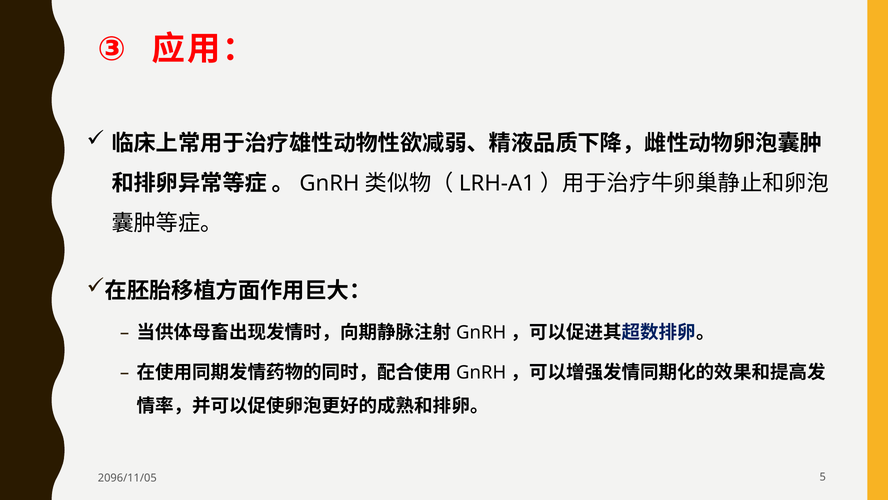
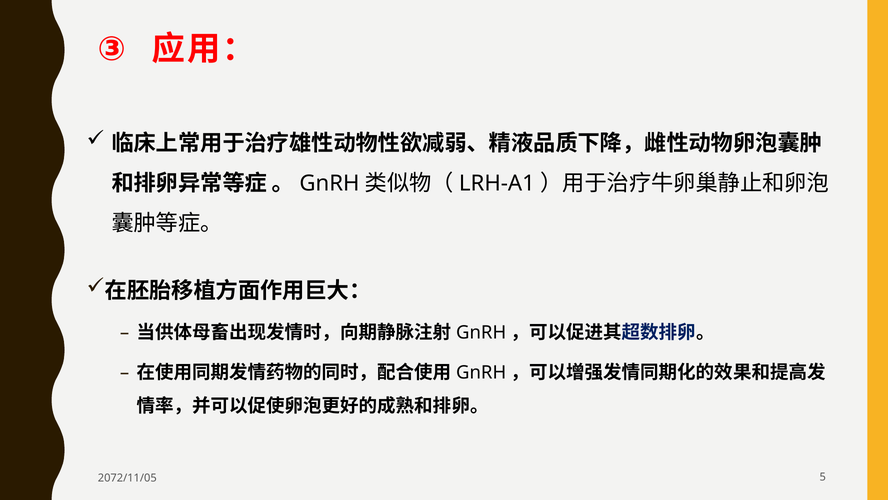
2096/11/05: 2096/11/05 -> 2072/11/05 (127, 478)
